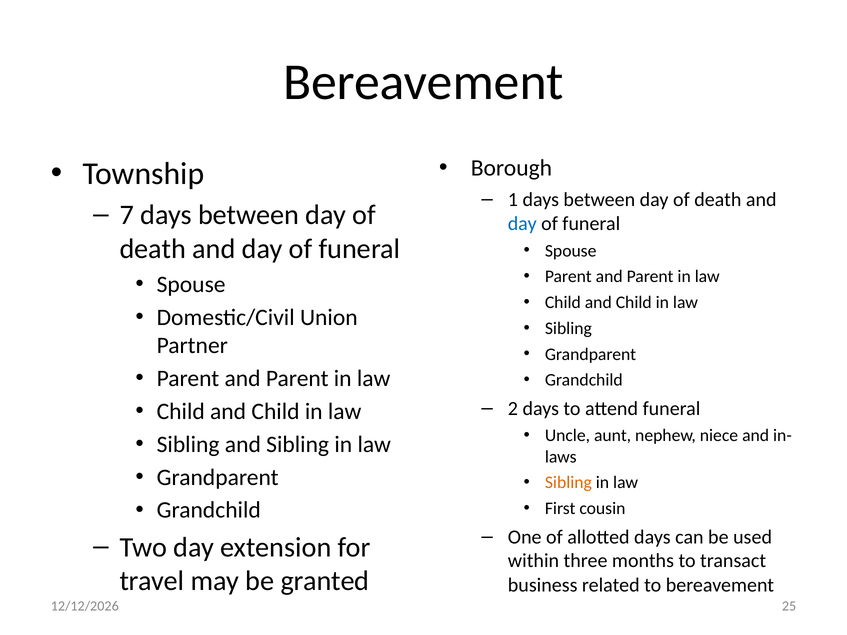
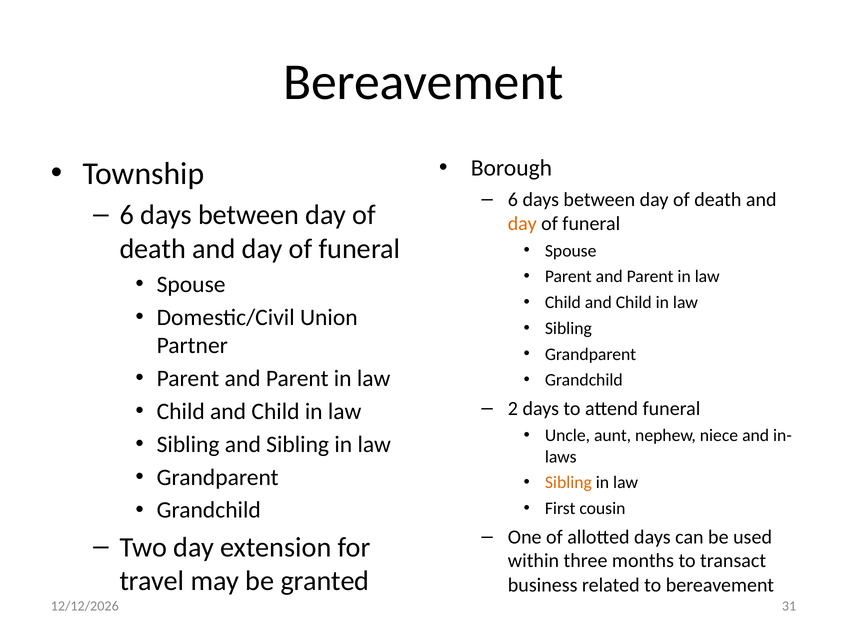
1: 1 -> 6 (513, 200)
7: 7 -> 6 (127, 215)
day colour: blue -> orange (522, 224)
25: 25 -> 31 (789, 607)
